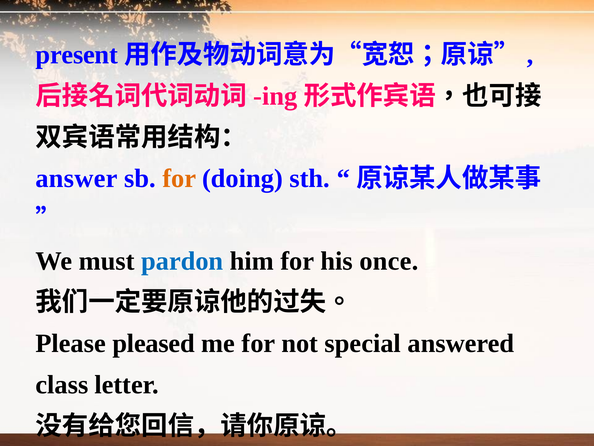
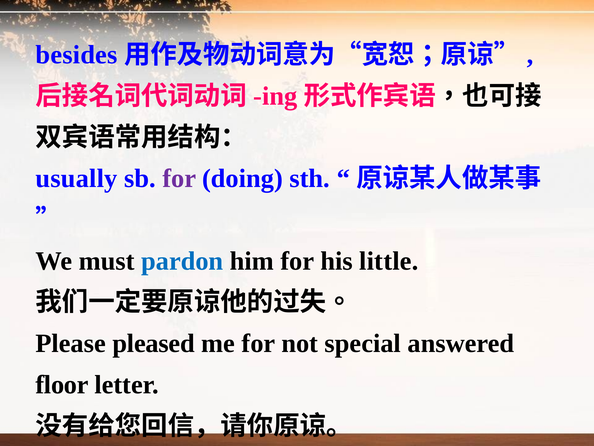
present: present -> besides (76, 55)
answer: answer -> usually (76, 178)
for colour: orange -> purple (179, 178)
once: once -> little (389, 261)
class: class -> floor (62, 384)
